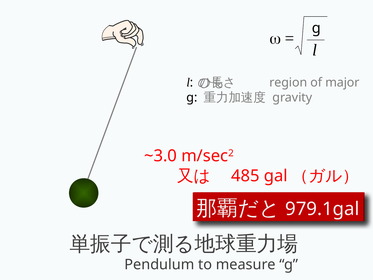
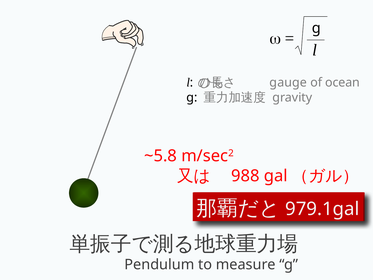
region: region -> gauge (288, 82)
major: major -> ocean (342, 82)
~3.0: ~3.0 -> ~5.8 (161, 156)
485: 485 -> 988 (245, 176)
